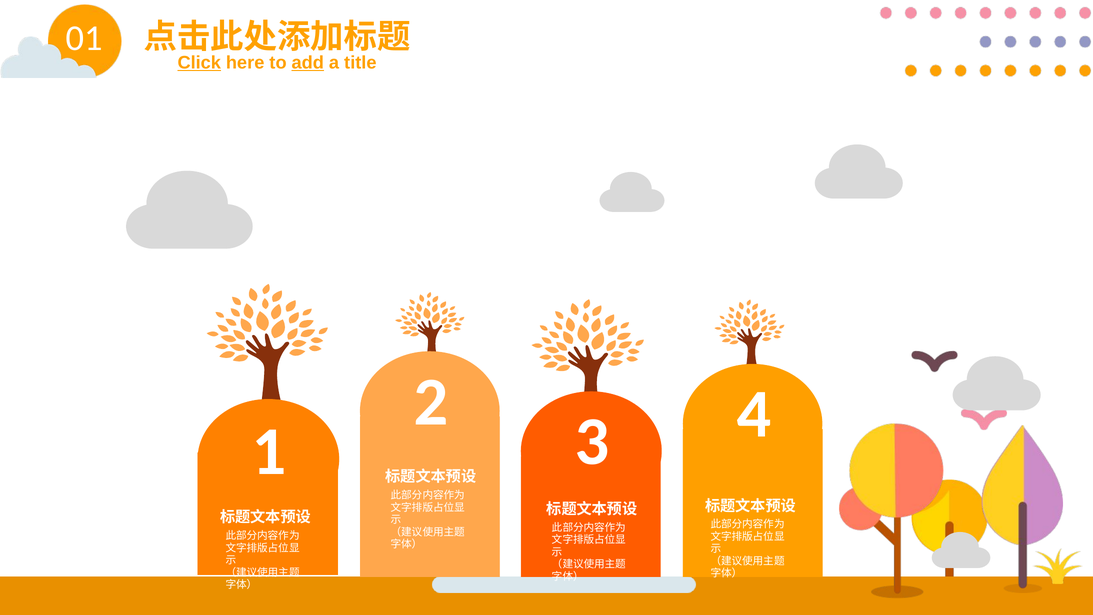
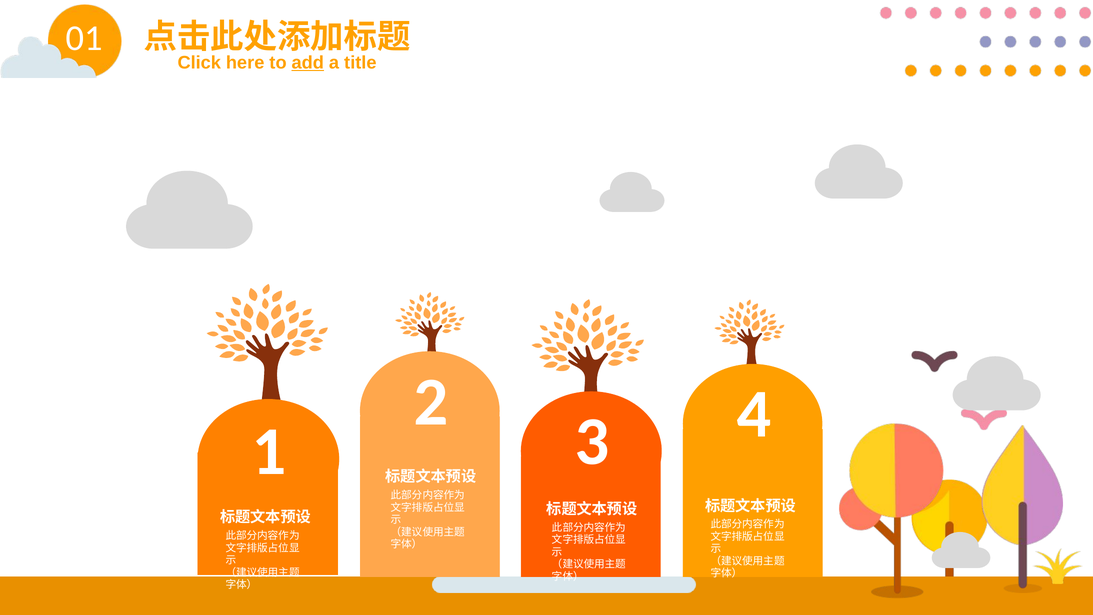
Click underline: present -> none (199, 63)
